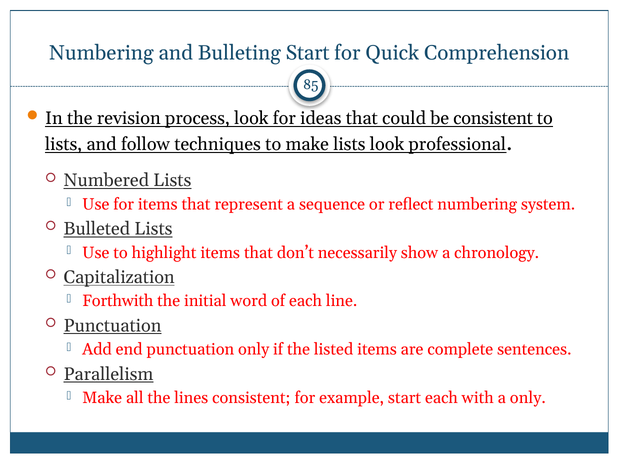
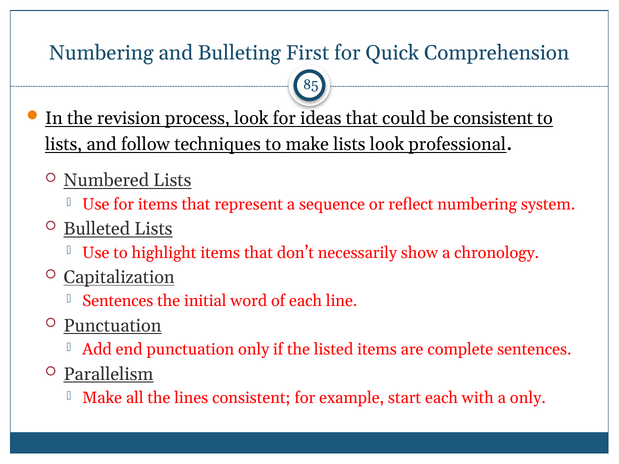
Bulleting Start: Start -> First (307, 53)
Forthwith: Forthwith -> Sentences (118, 301)
